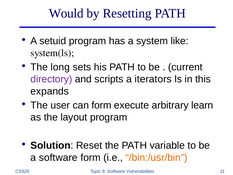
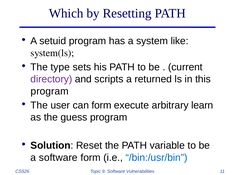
Would: Would -> Which (66, 13)
long: long -> type (60, 67)
iterators: iterators -> returned (153, 79)
expands: expands -> program (50, 91)
layout: layout -> guess (74, 117)
/bin:/usr/bin colour: orange -> blue (157, 157)
